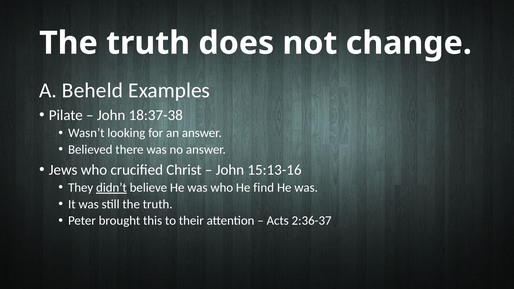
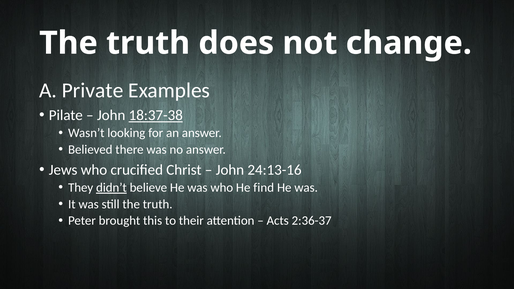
Beheld: Beheld -> Private (93, 90)
18:37-38 underline: none -> present (156, 115)
15:13-16: 15:13-16 -> 24:13-16 (275, 170)
